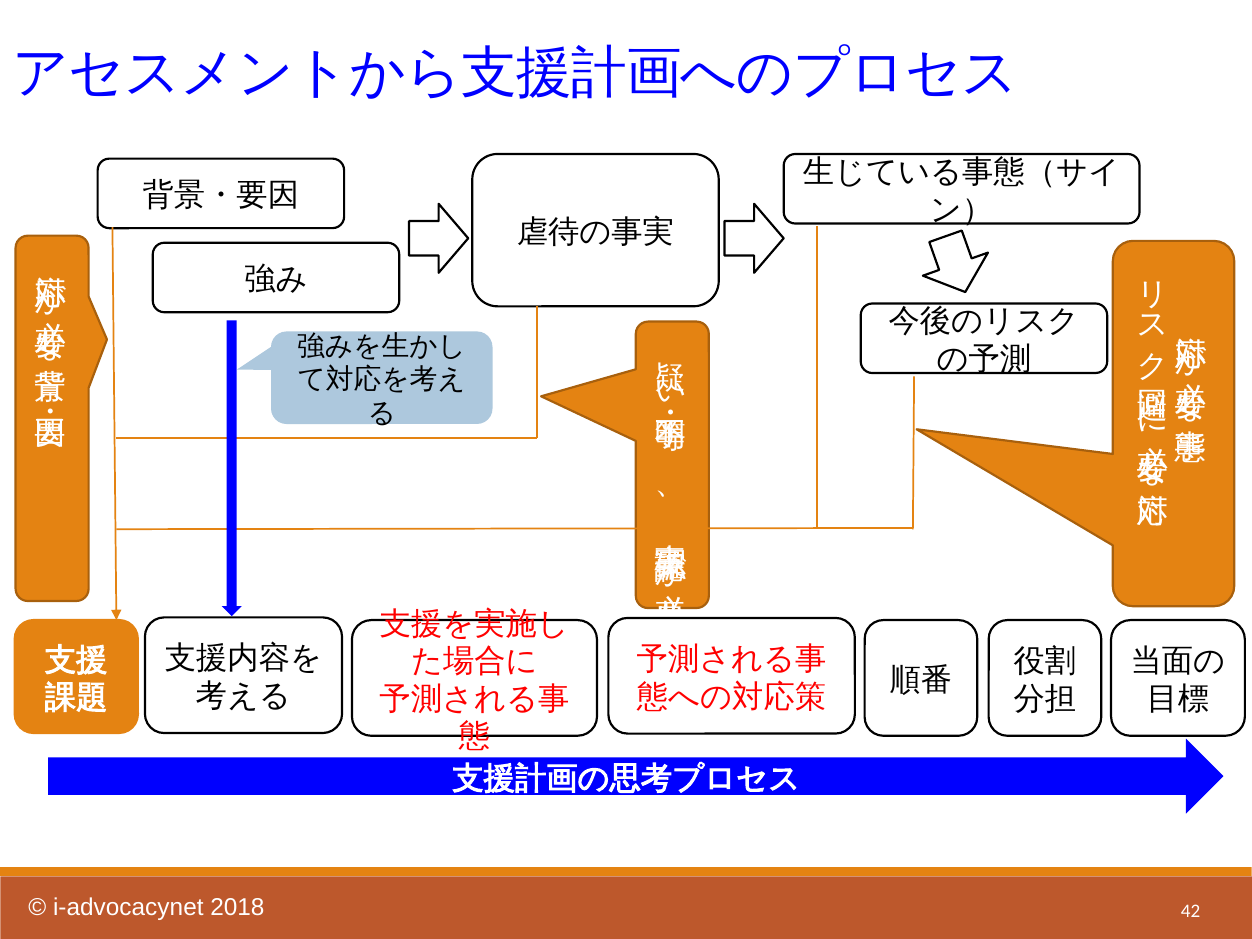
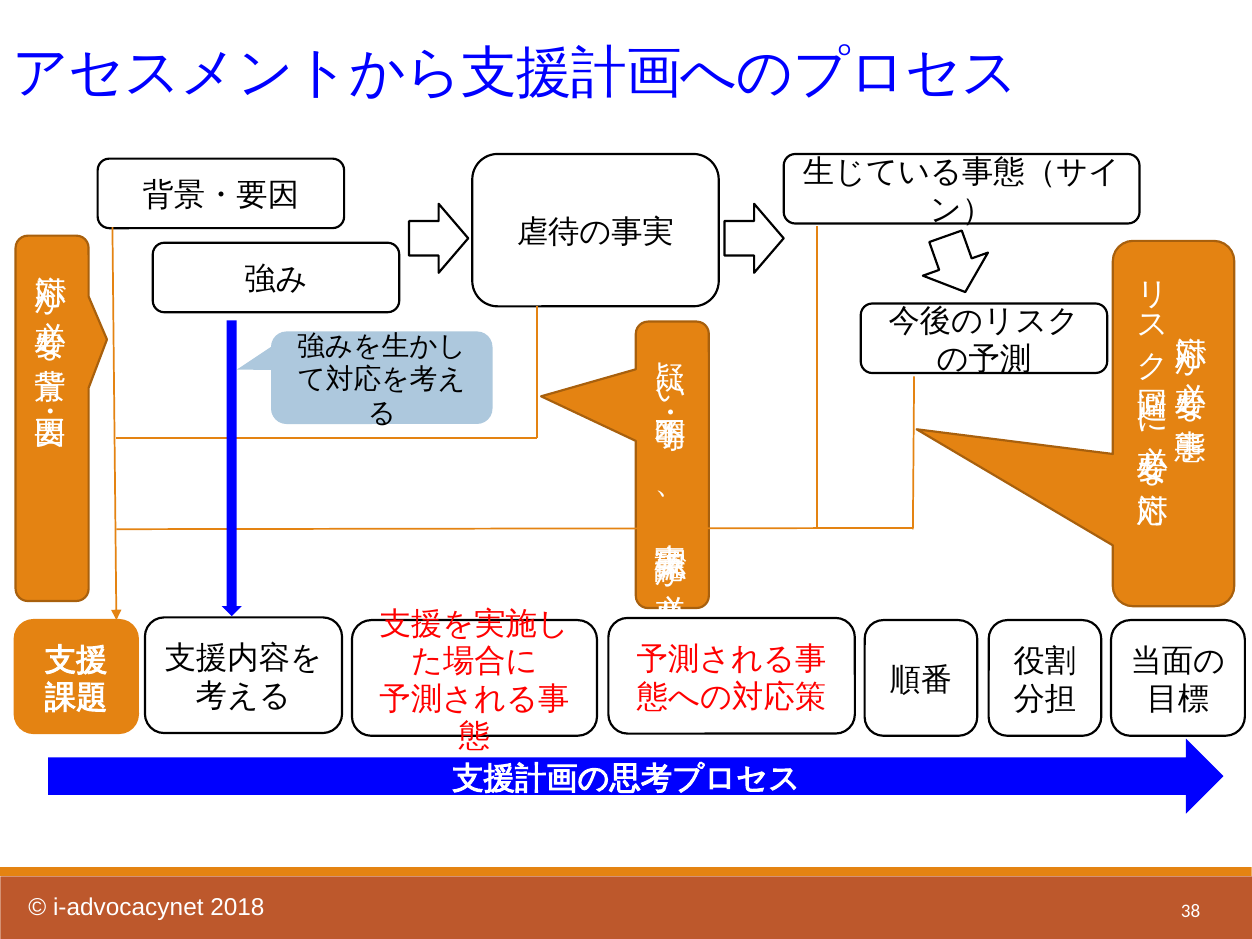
42: 42 -> 38 (1191, 912)
